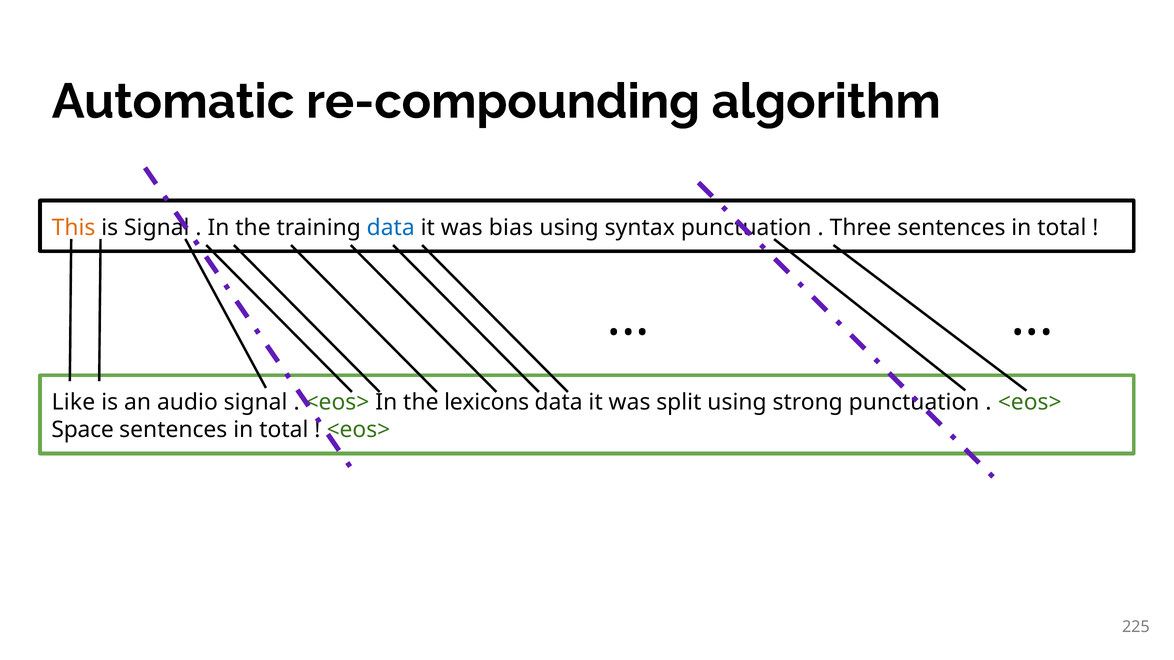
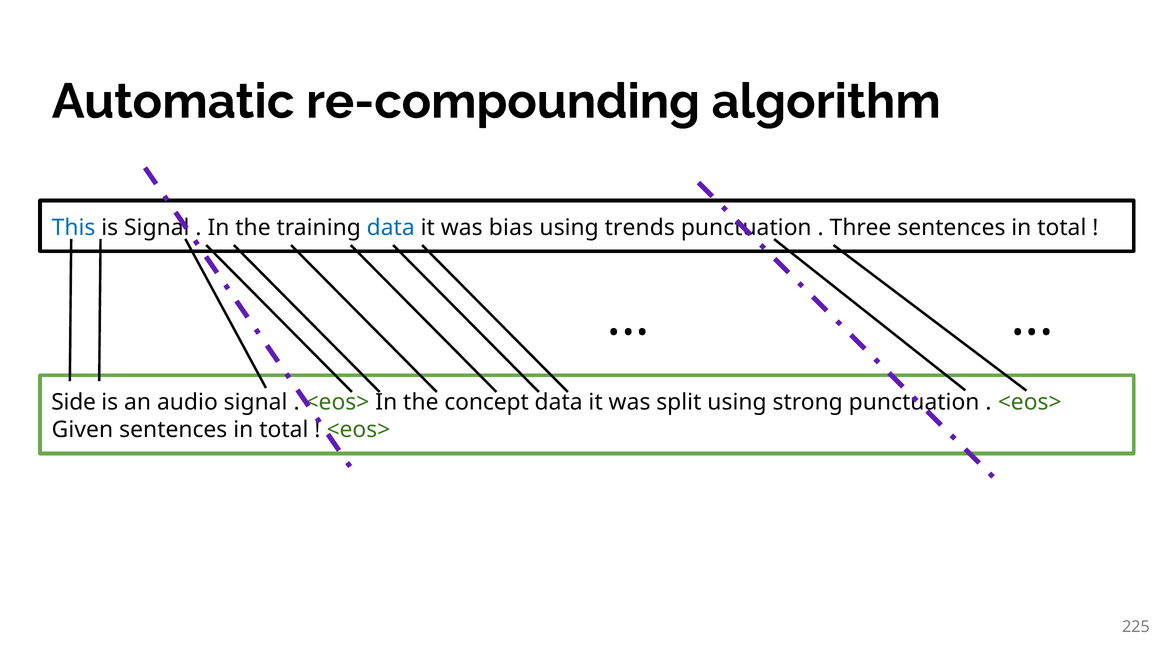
This colour: orange -> blue (74, 228)
syntax: syntax -> trends (640, 228)
Like: Like -> Side (74, 403)
lexicons: lexicons -> concept (487, 403)
Space: Space -> Given (82, 430)
